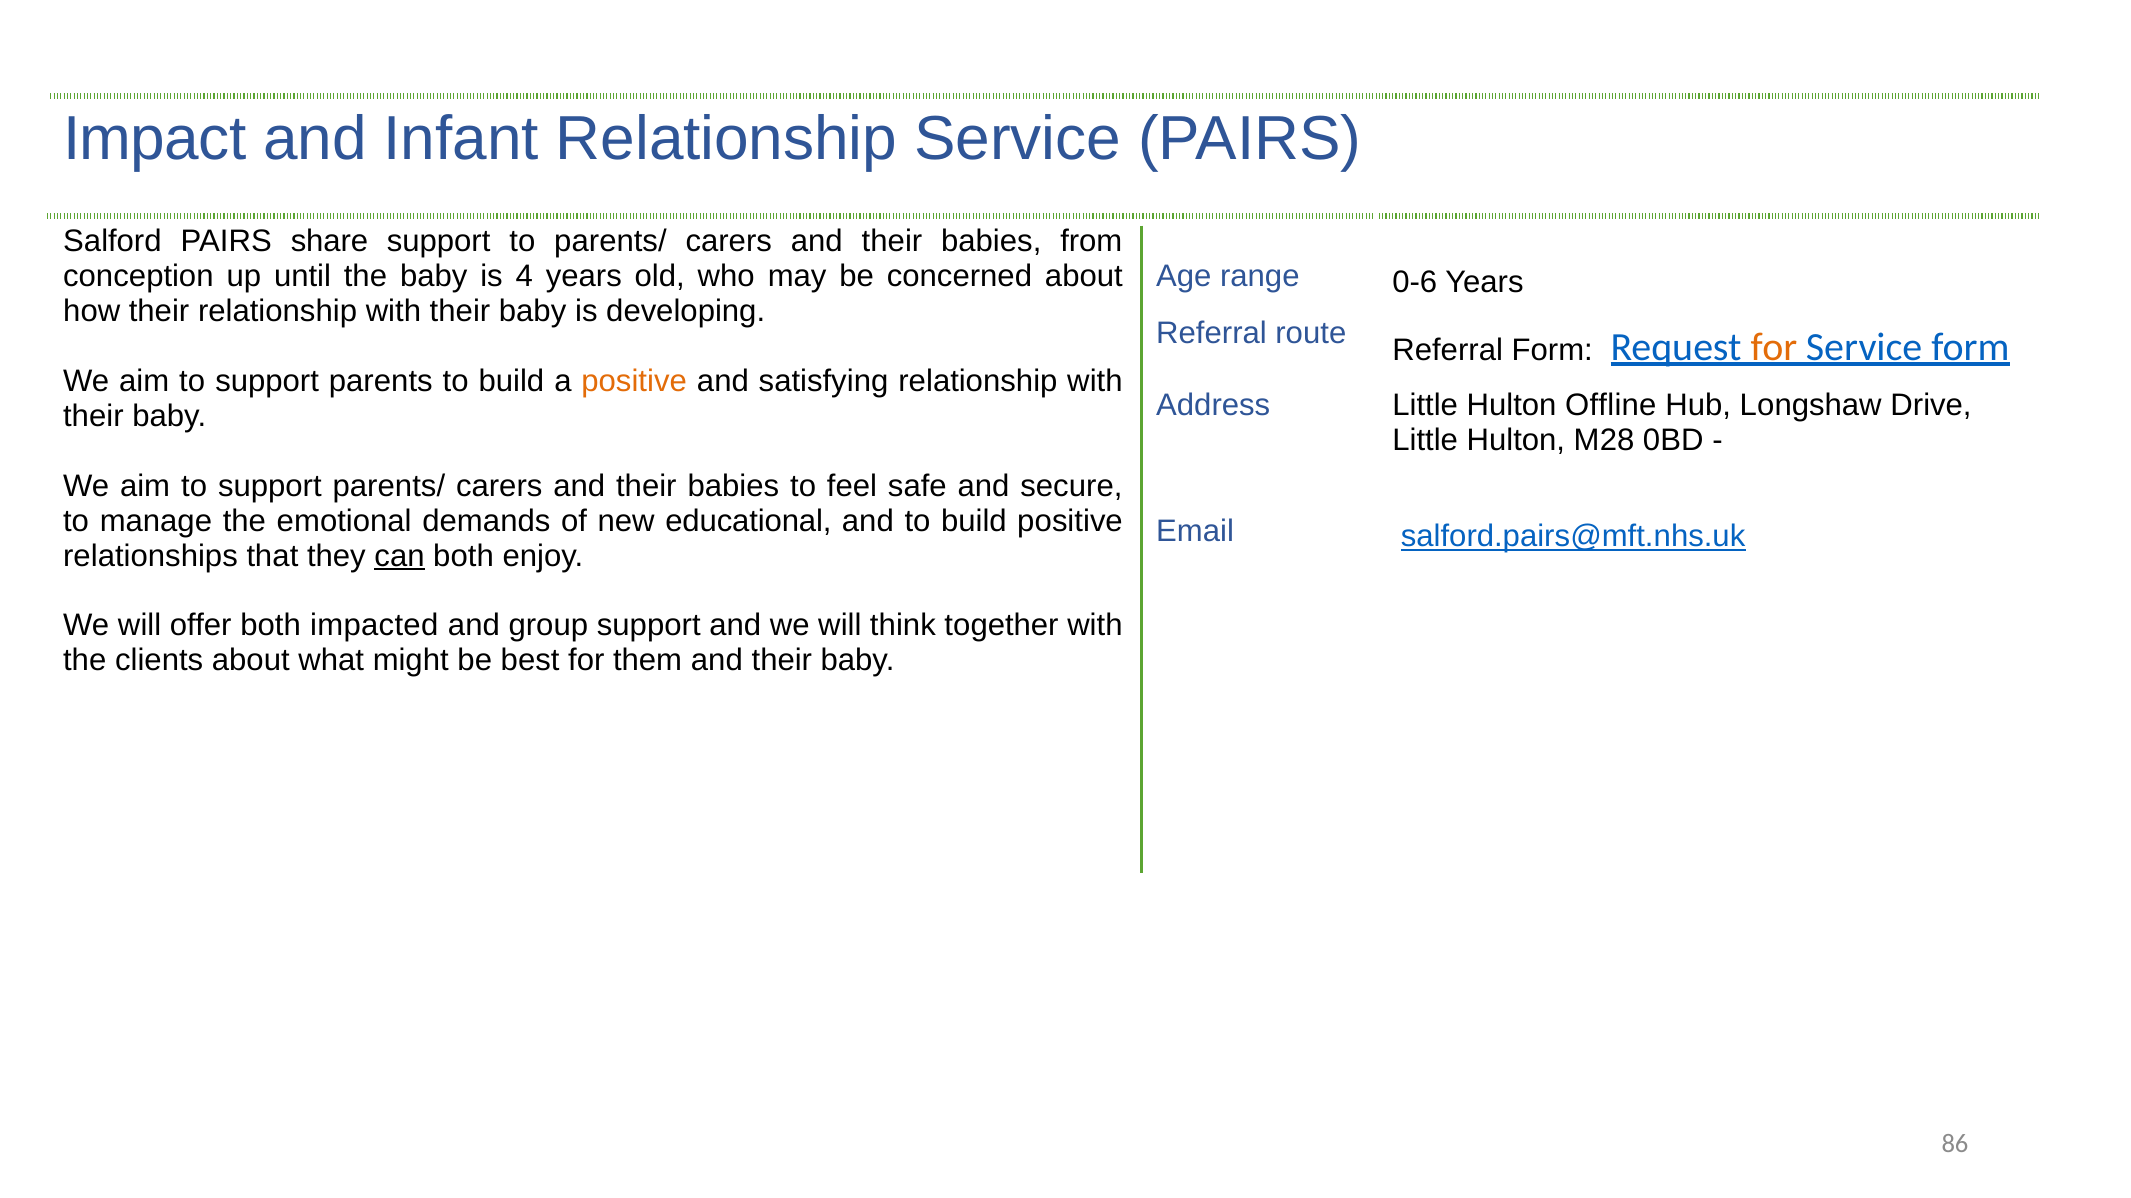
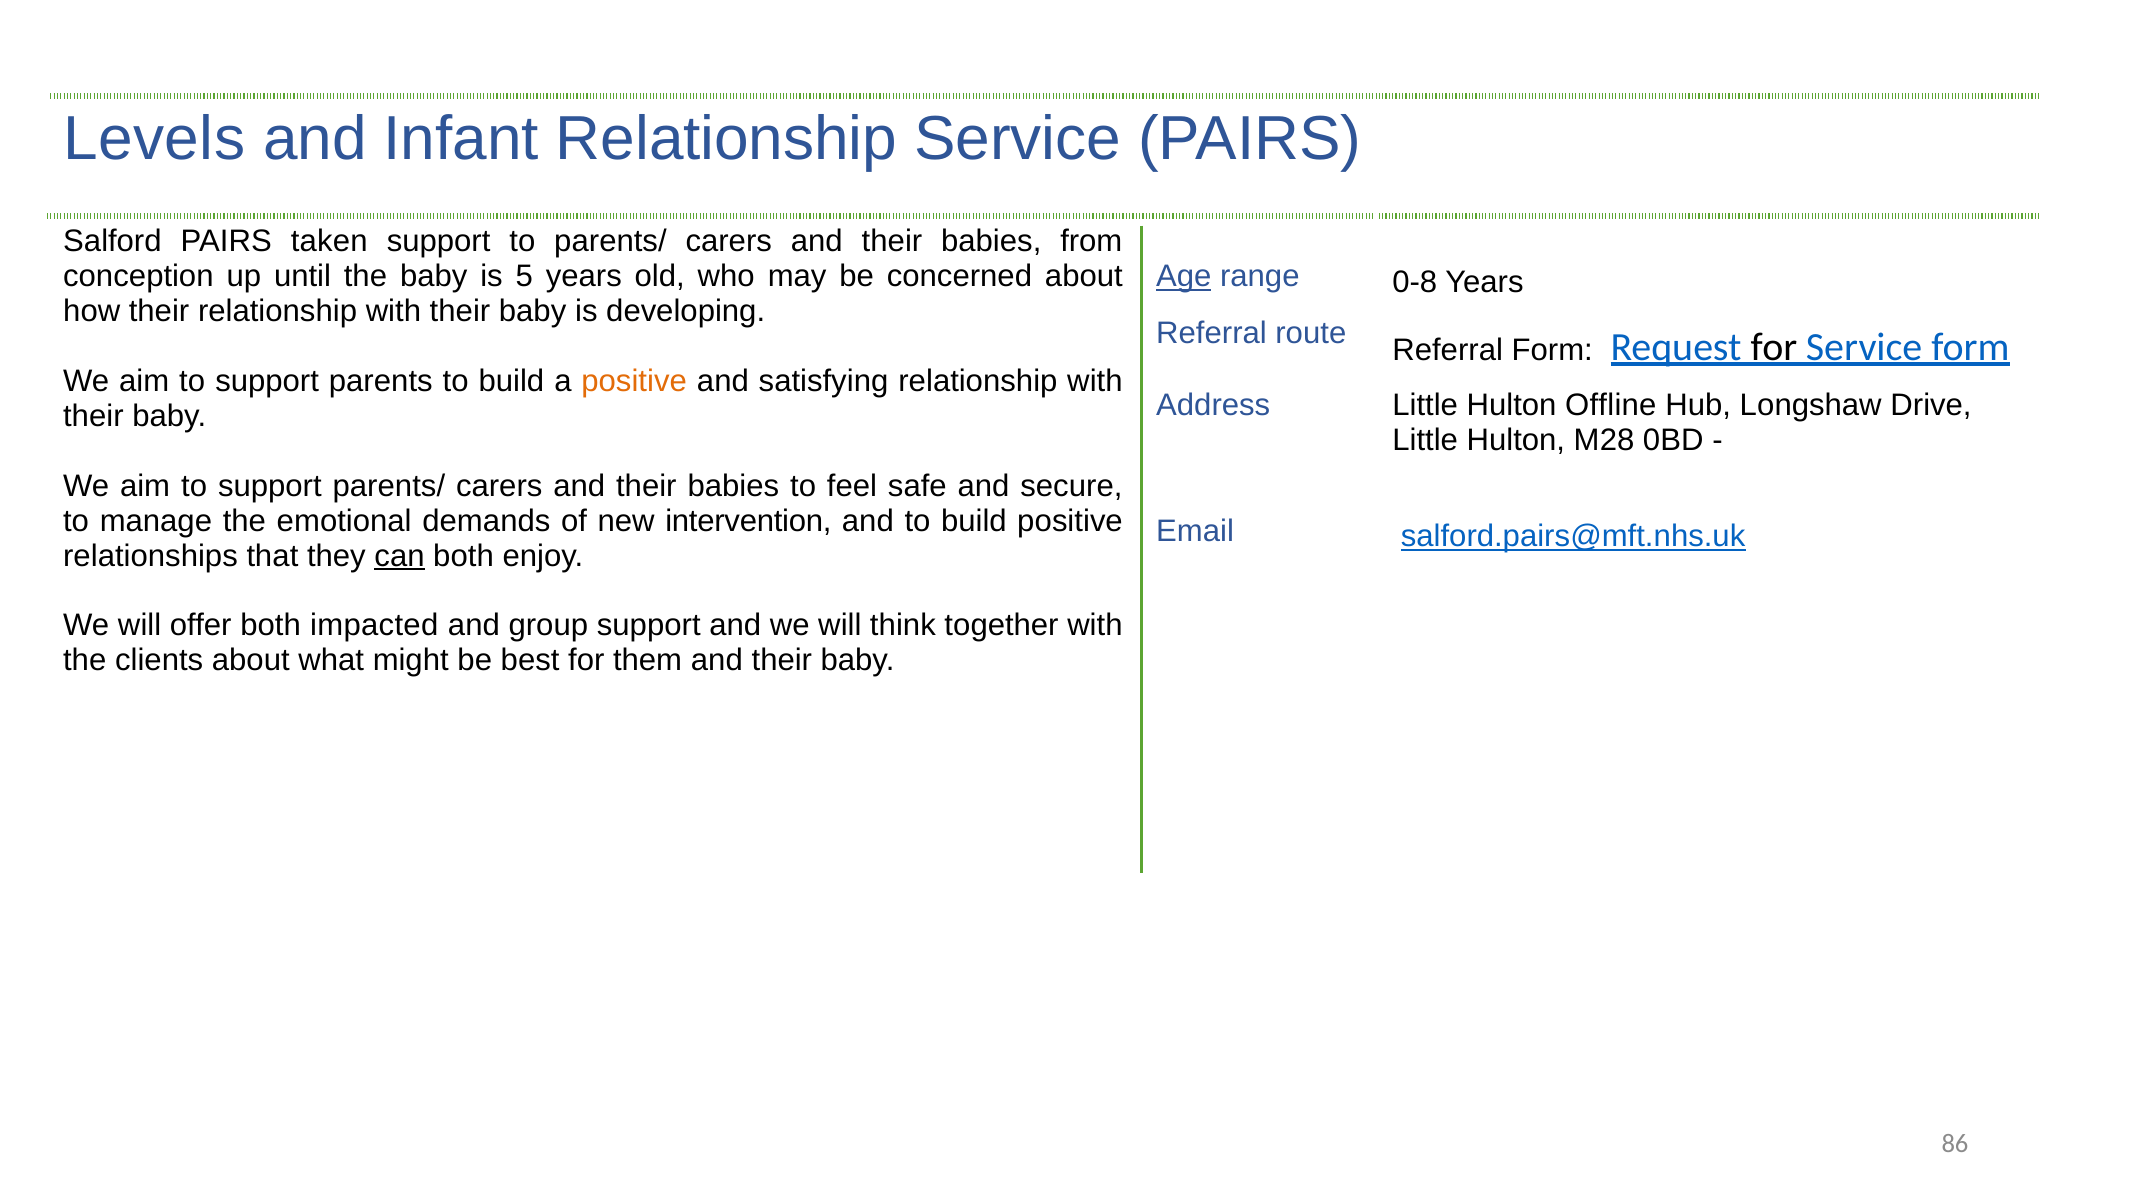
Impact: Impact -> Levels (154, 139)
share: share -> taken (329, 242)
4: 4 -> 5 (524, 277)
Age underline: none -> present (1184, 277)
0-6: 0-6 -> 0-8 (1415, 282)
for colour: orange -> black (1774, 347)
educational: educational -> intervention (748, 521)
